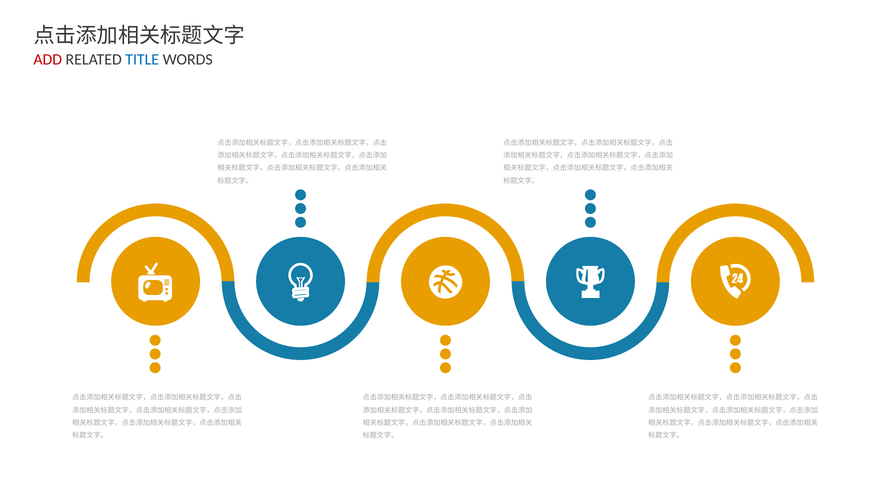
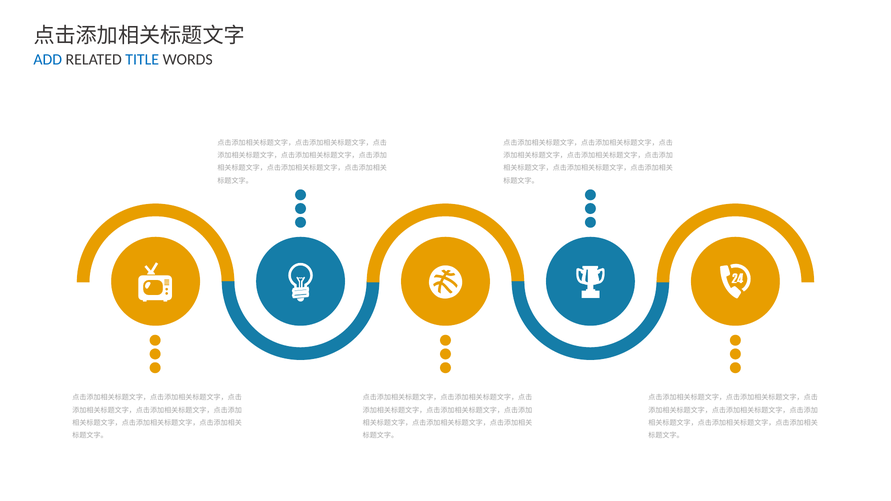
ADD colour: red -> blue (48, 59)
